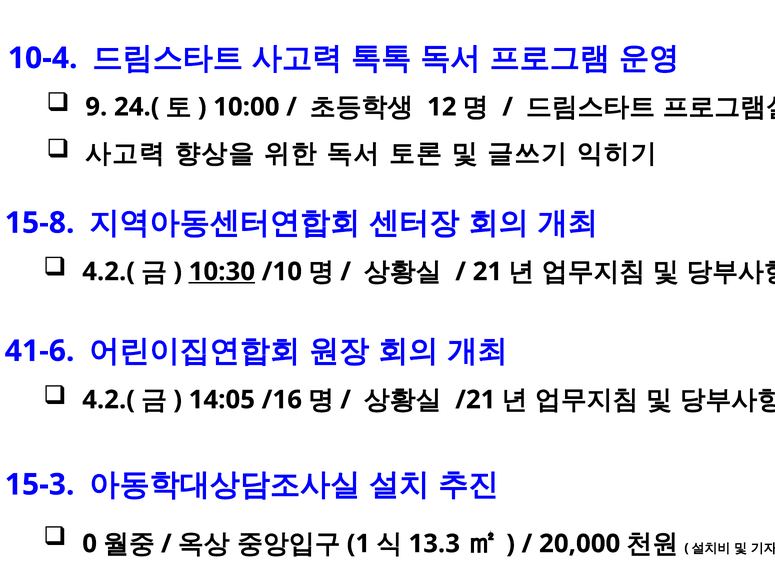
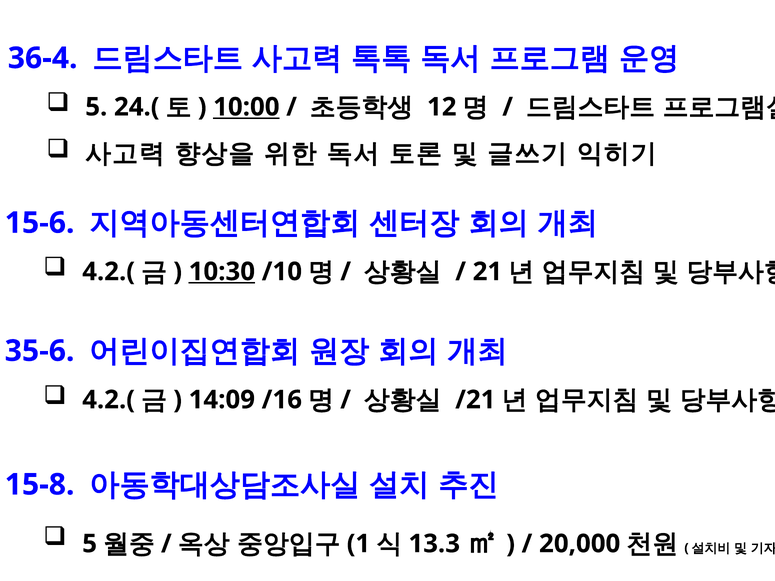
10-4: 10-4 -> 36-4 (43, 58)
9: 9 -> 5 (96, 107)
10:00 underline: none -> present (246, 107)
15-8: 15-8 -> 15-6 (40, 223)
41-6: 41-6 -> 35-6 (40, 351)
14:05: 14:05 -> 14:09 (222, 400)
15-3: 15-3 -> 15-8 (40, 485)
0: 0 -> 5 (90, 544)
